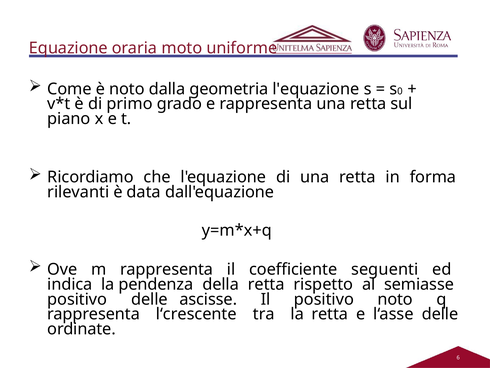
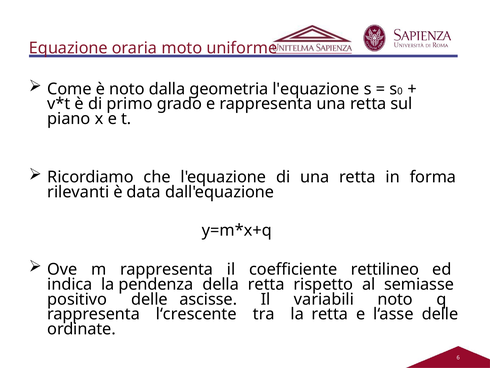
seguenti: seguenti -> rettilineo (385, 269)
Il positivo: positivo -> variabili (324, 299)
